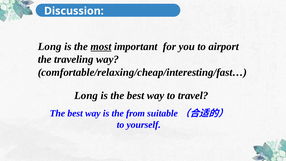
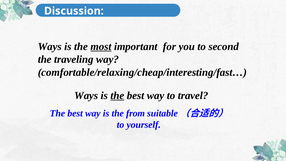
Long: Long -> Ways (50, 46)
airport: airport -> second (224, 46)
Long: Long -> Ways (86, 95)
the underline: none -> present (117, 95)
